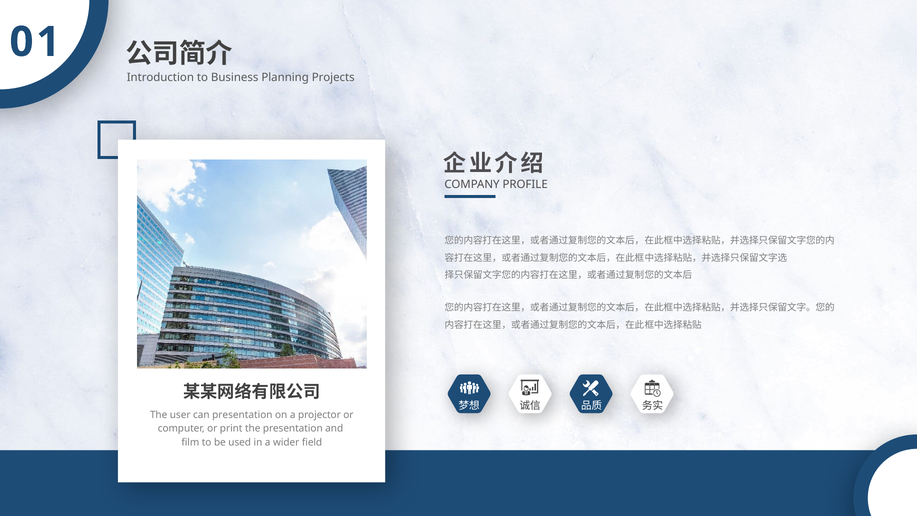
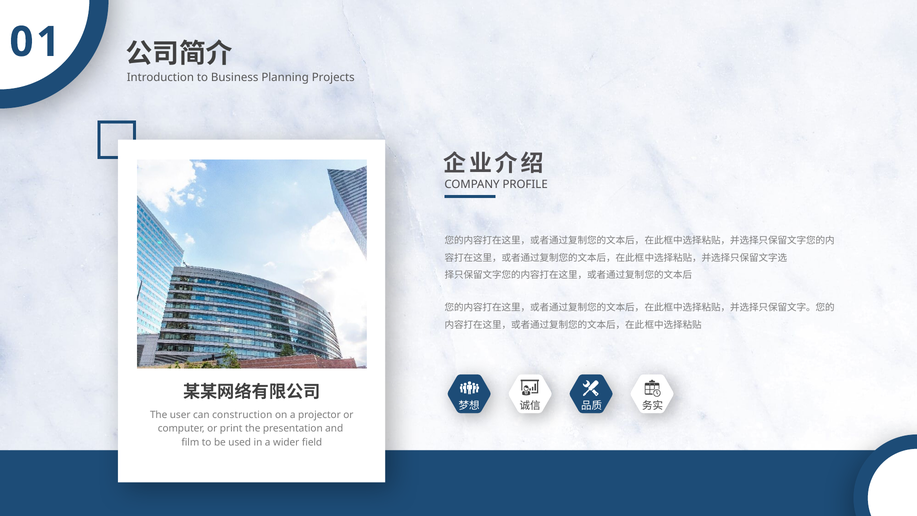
can presentation: presentation -> construction (242, 415)
